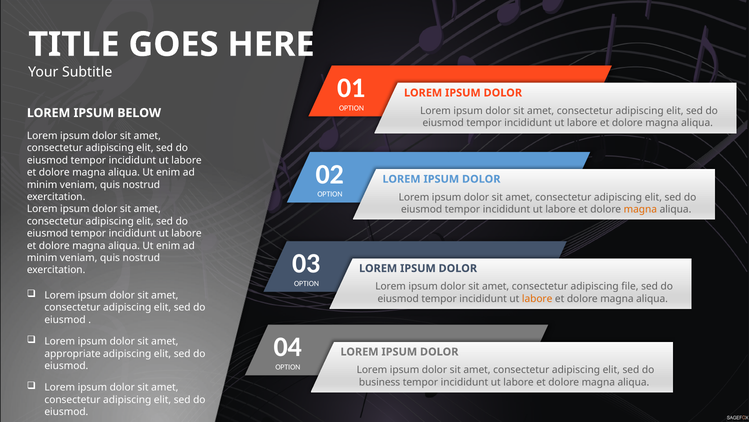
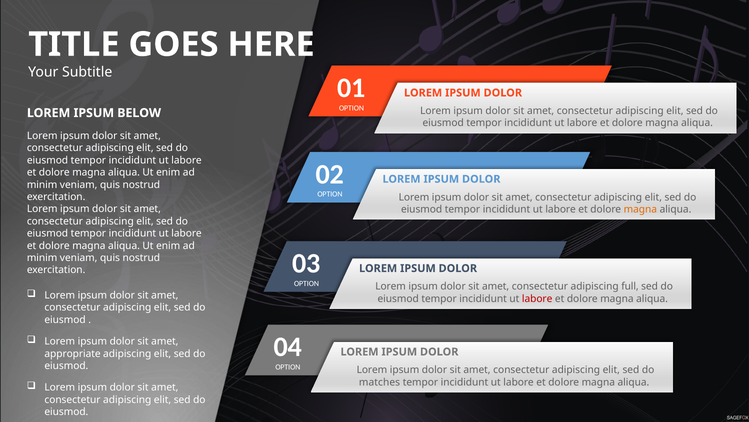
file: file -> full (630, 286)
labore colour: orange -> red (537, 298)
business: business -> matches (380, 382)
